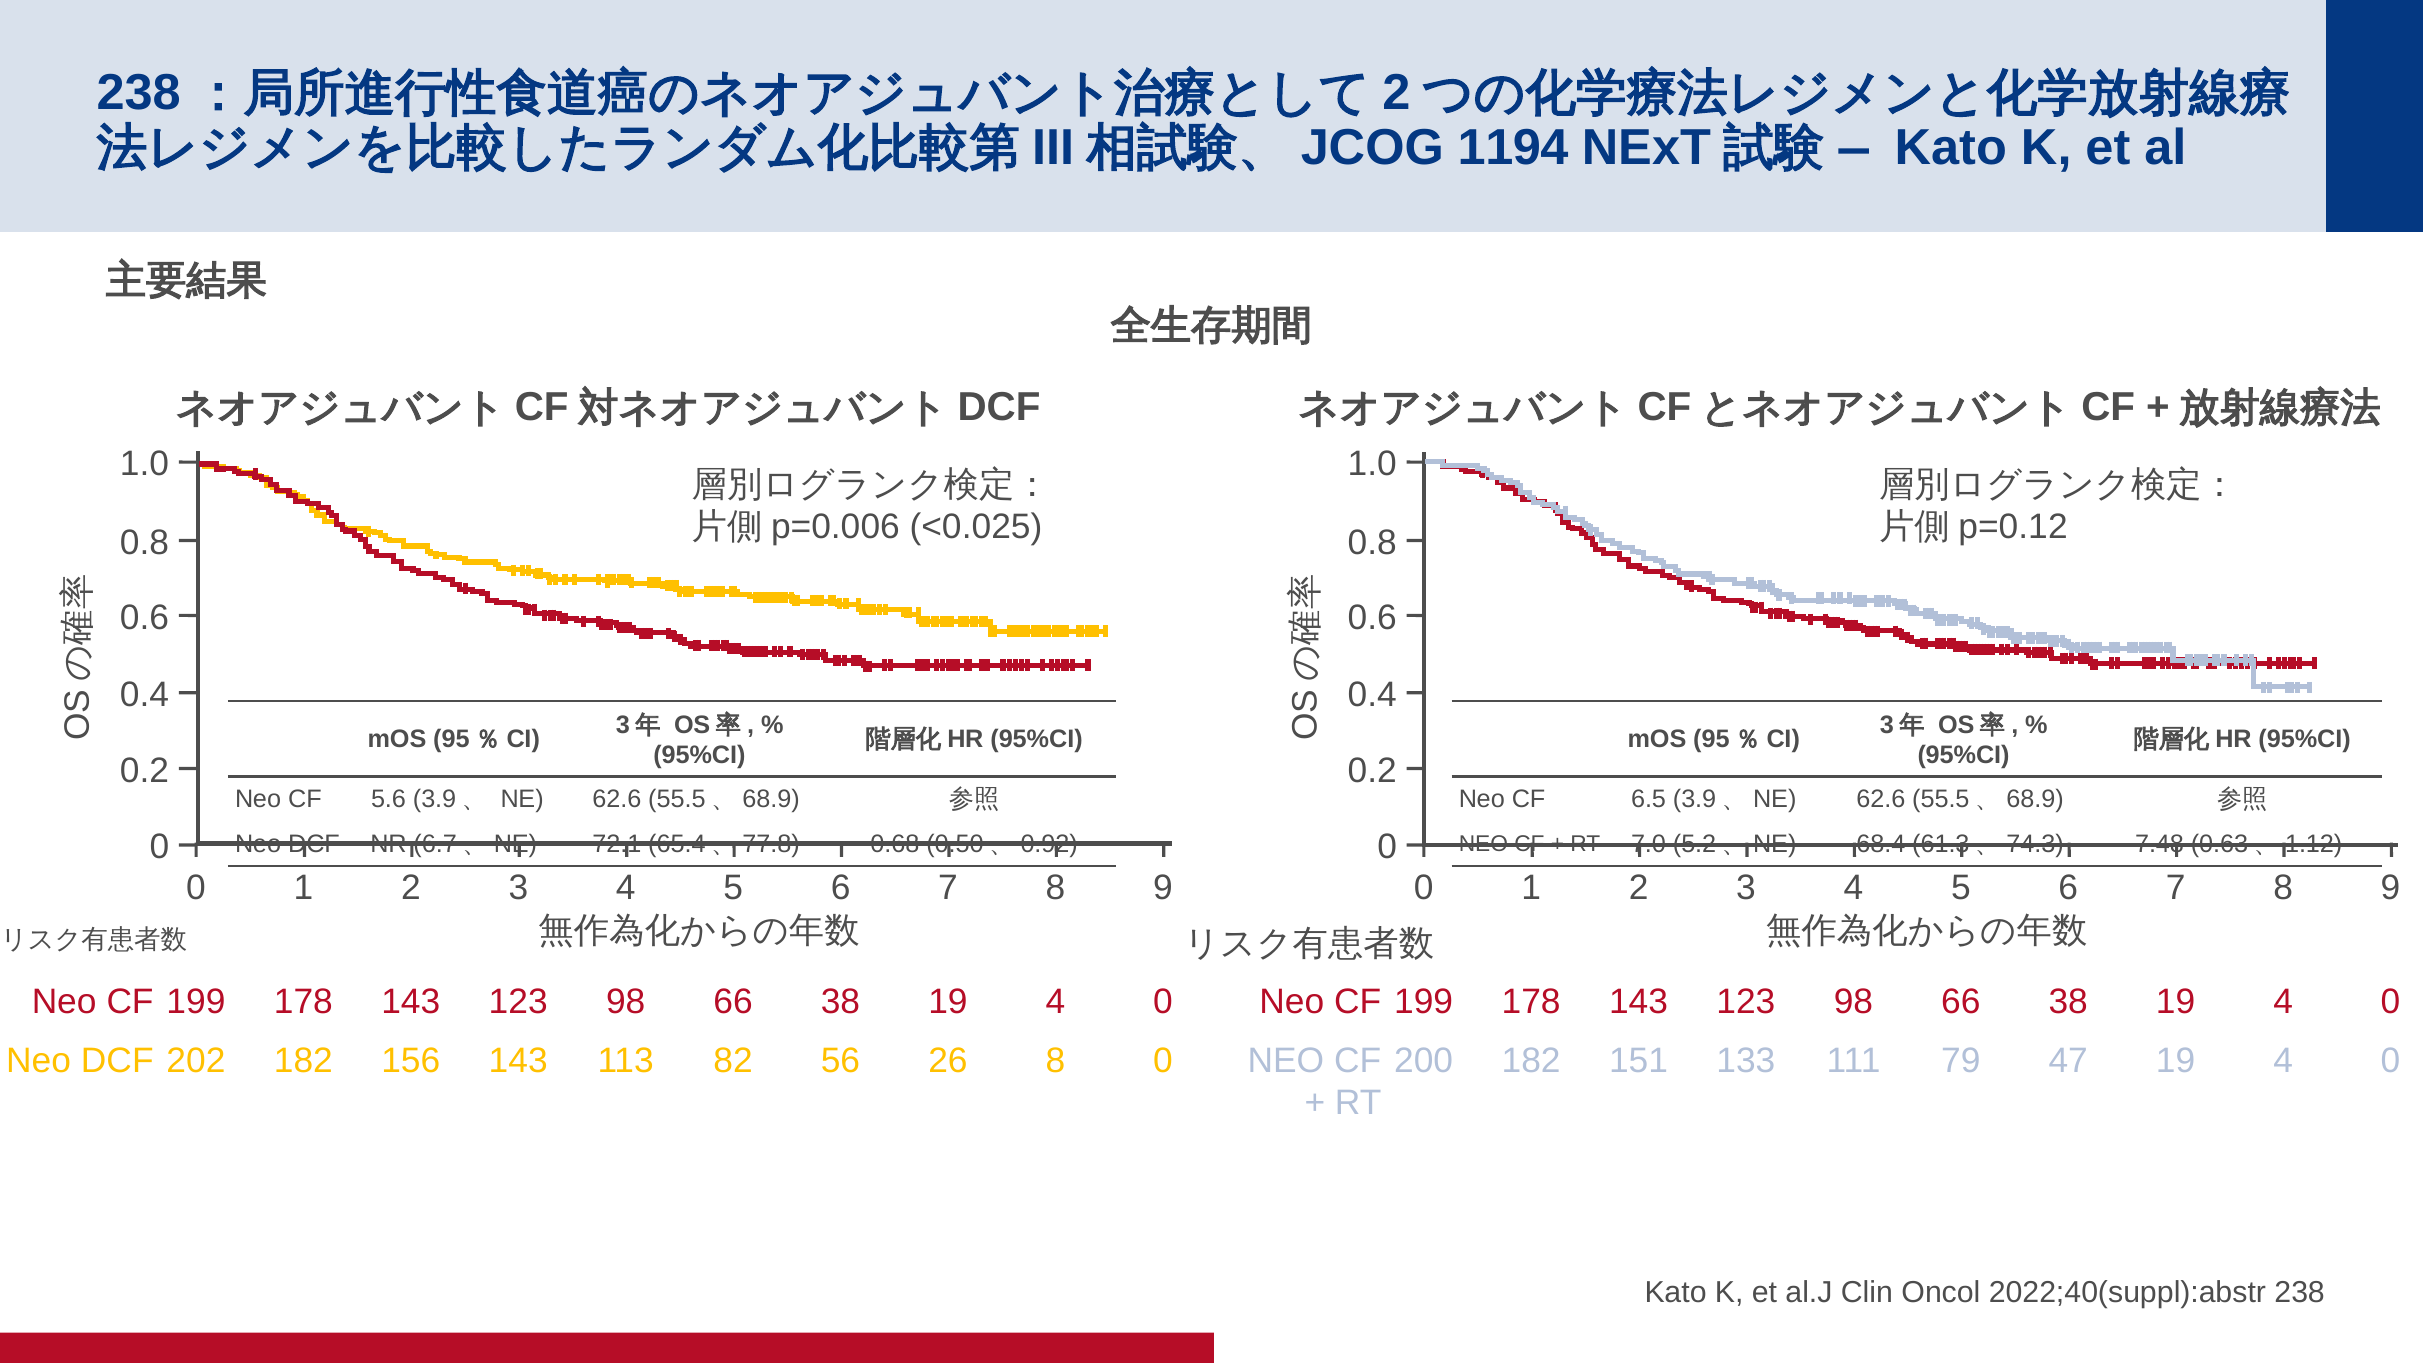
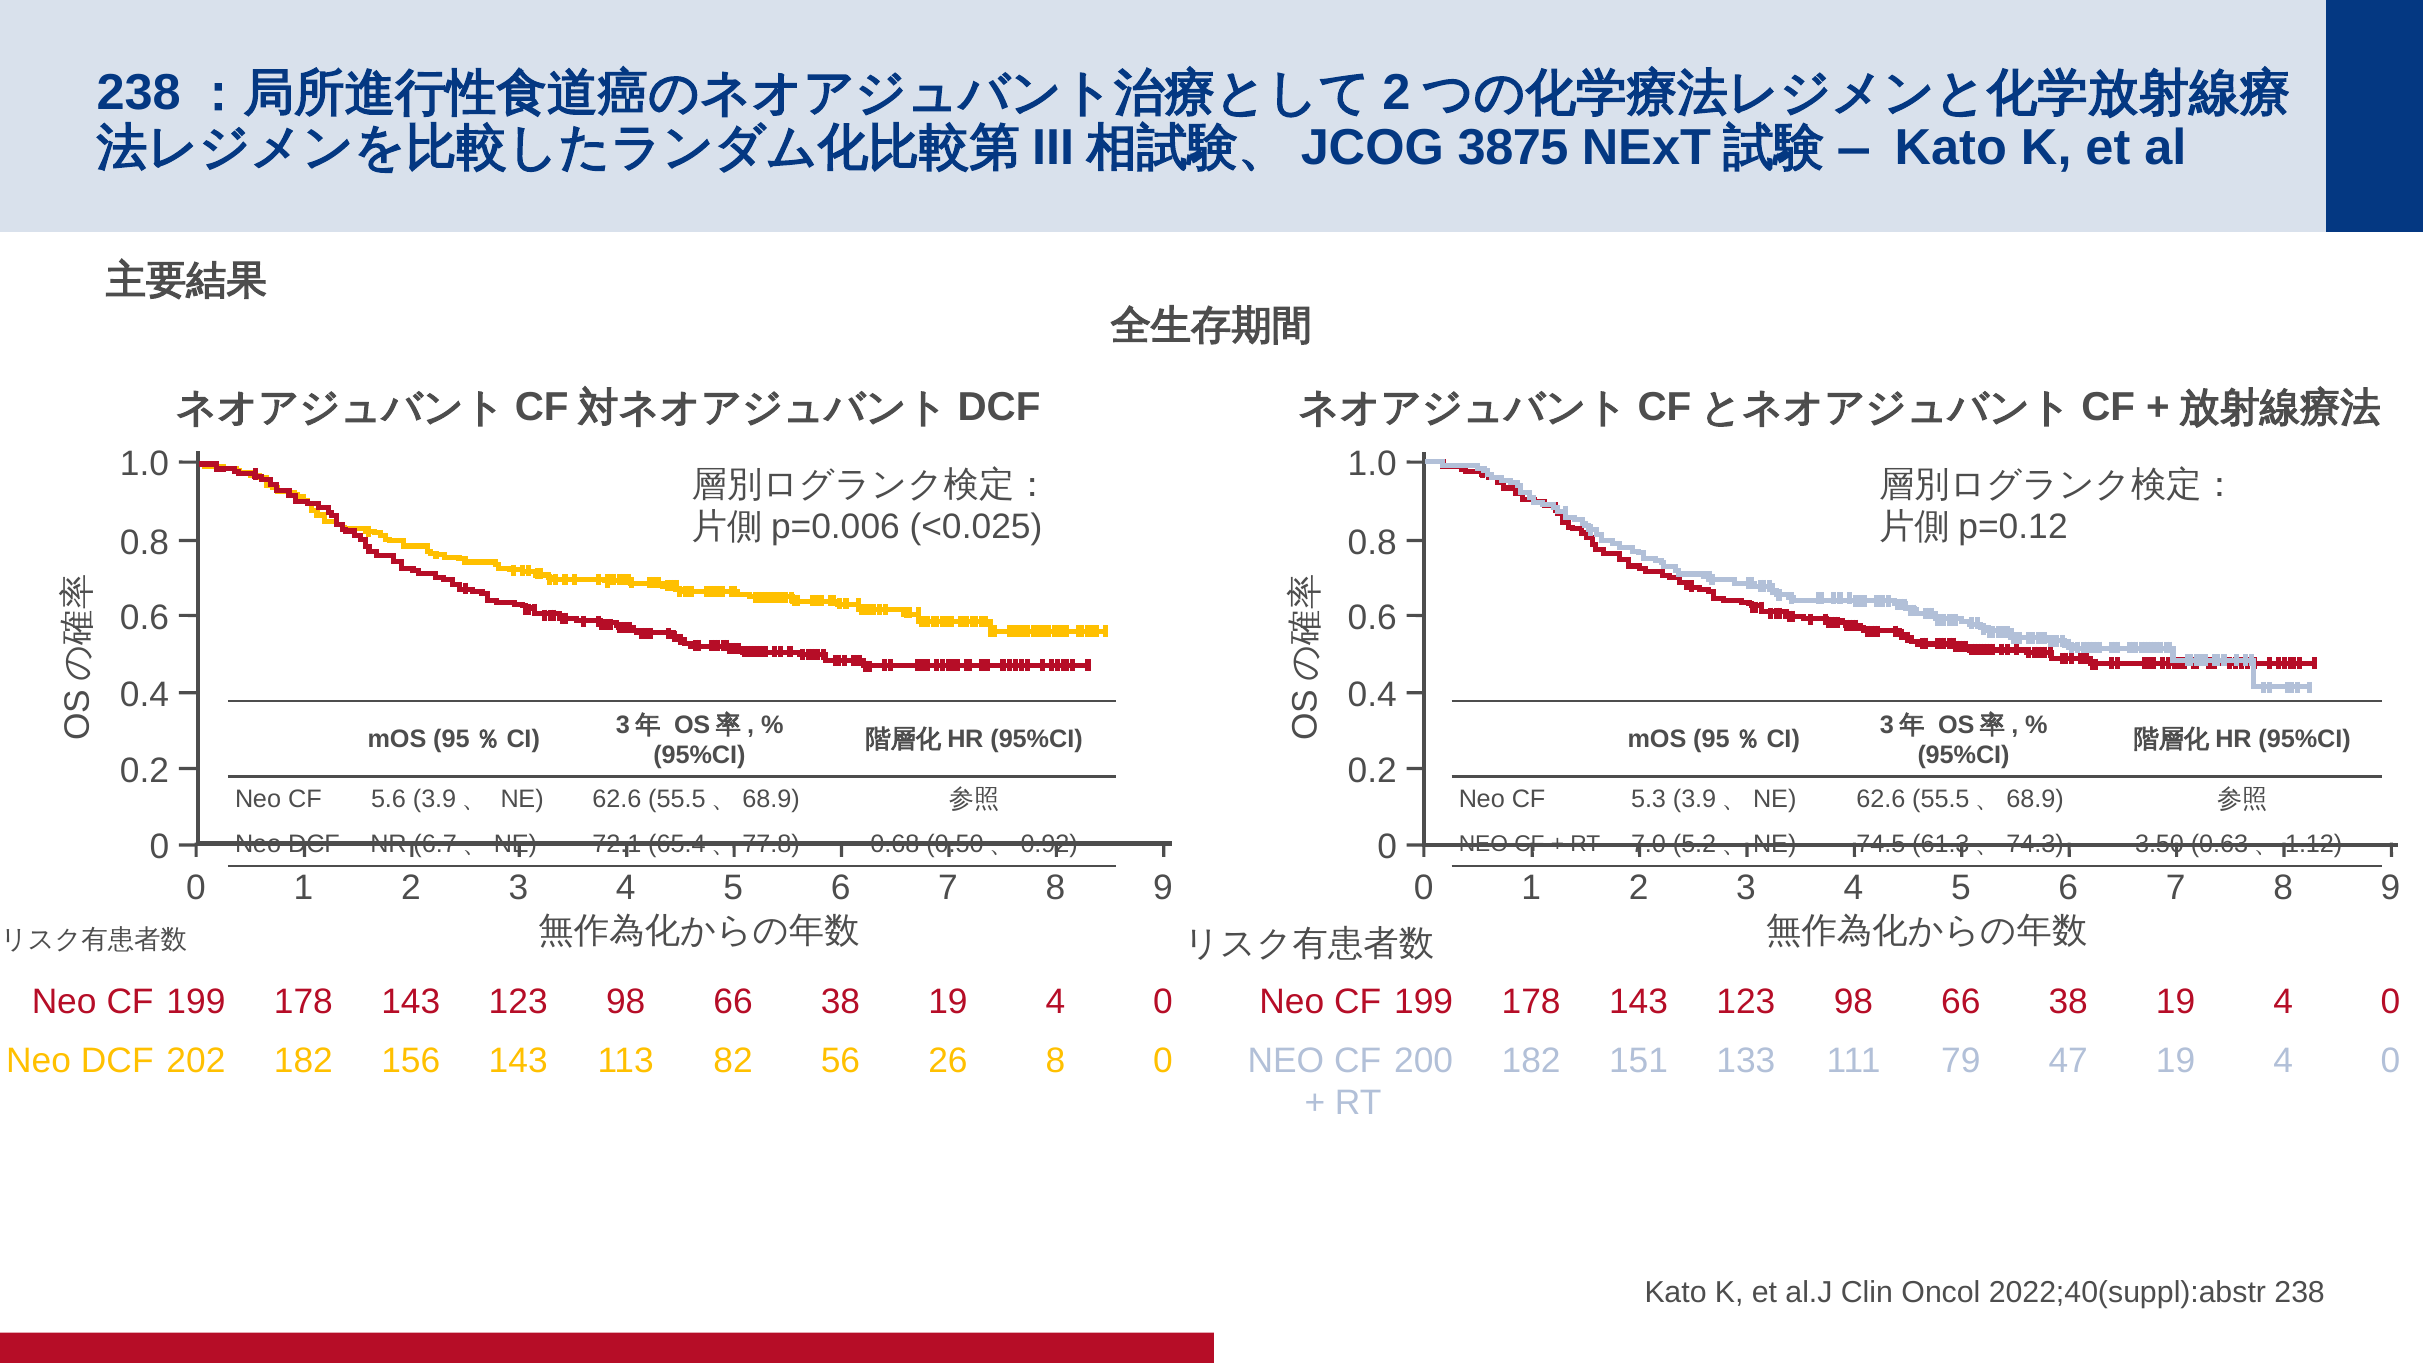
1194: 1194 -> 3875 (1513, 147)
6.5: 6.5 -> 5.3 (1648, 799)
68.4: 68.4 -> 74.5 (1881, 844)
7.48: 7.48 -> 3.50 (2160, 844)
